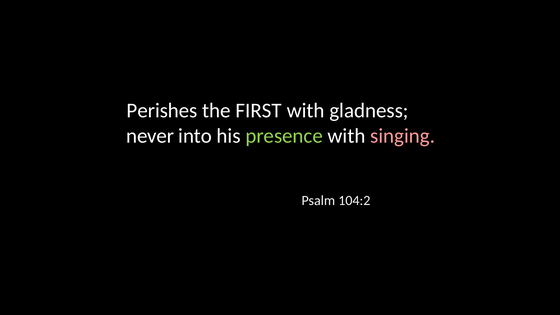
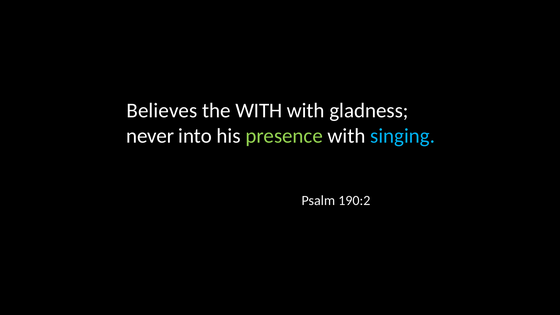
Perishes: Perishes -> Believes (162, 111)
the FIRST: FIRST -> WITH (259, 111)
singing colour: pink -> light blue (403, 136)
104:2: 104:2 -> 190:2 (354, 200)
